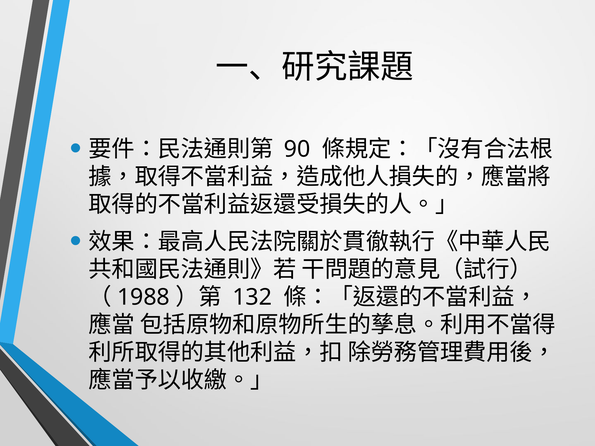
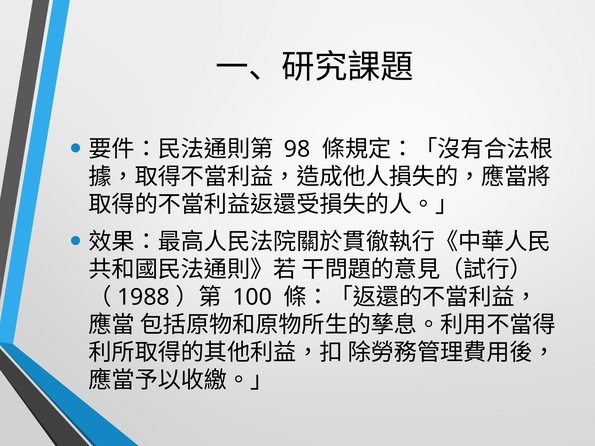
90: 90 -> 98 (297, 149)
132: 132 -> 100 (252, 297)
